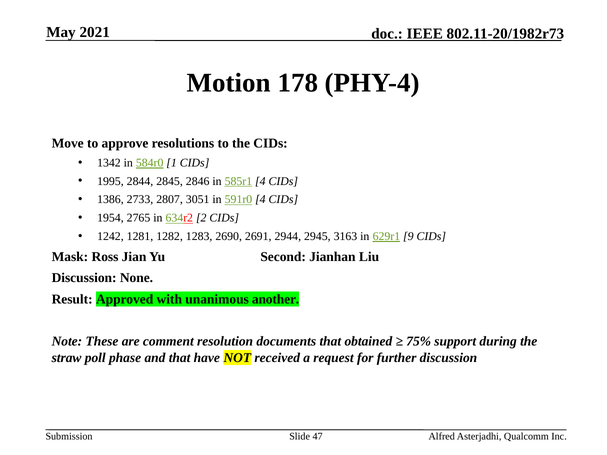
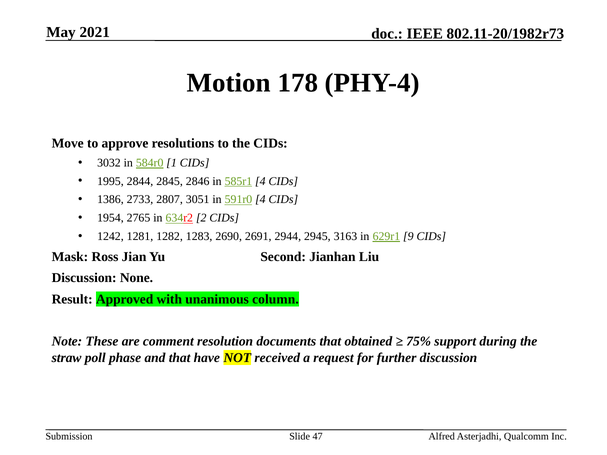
1342: 1342 -> 3032 (109, 163)
another: another -> column (275, 299)
